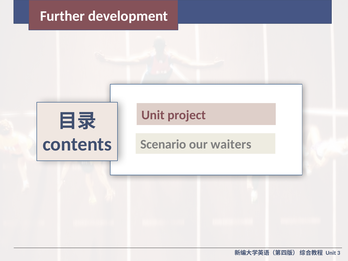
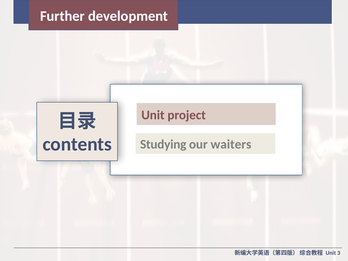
Scenario: Scenario -> Studying (163, 144)
